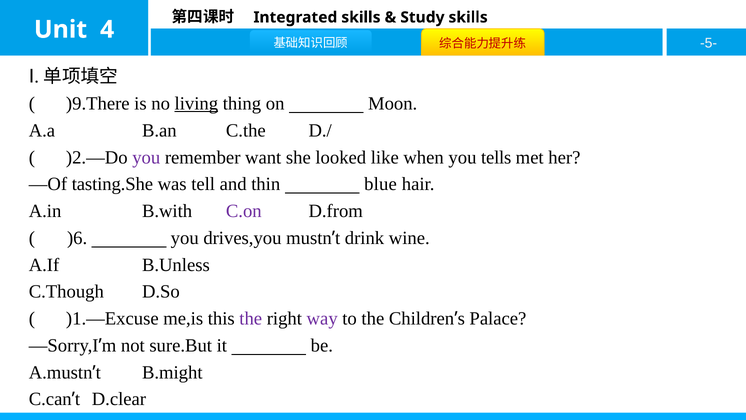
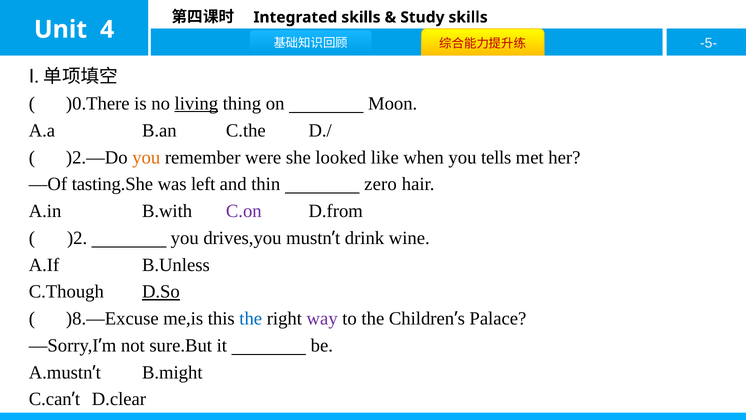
)9.There: )9.There -> )0.There (98, 104)
you colour: purple -> orange (146, 157)
want: want -> were (263, 157)
tell: tell -> left (203, 184)
blue: blue -> zero (380, 184)
)6: )6 -> )2 (77, 238)
D.So underline: none -> present (161, 291)
)1.—Excuse: )1.—Excuse -> )8.—Excuse (112, 318)
the colour: purple -> blue (251, 318)
